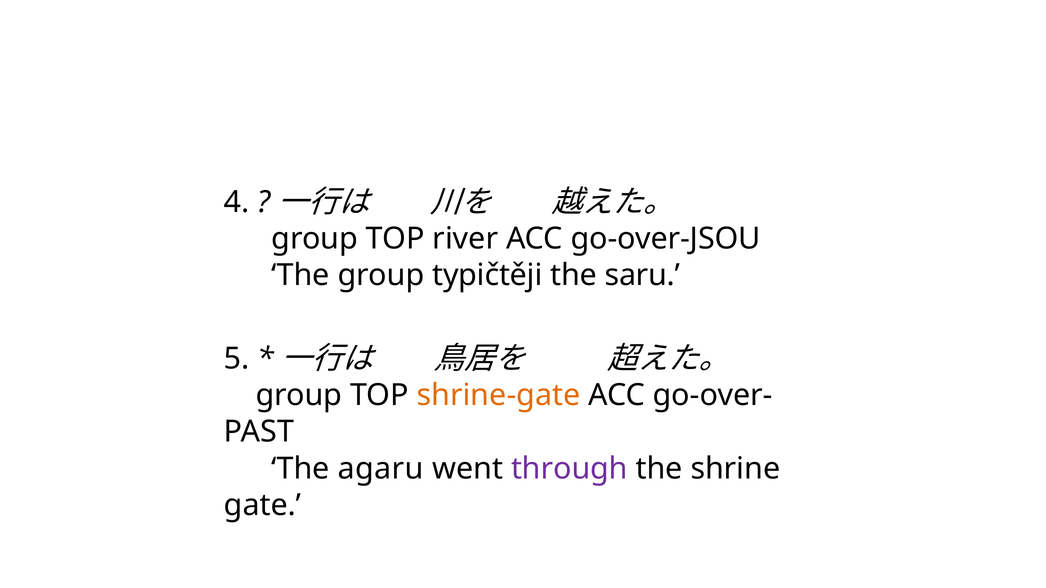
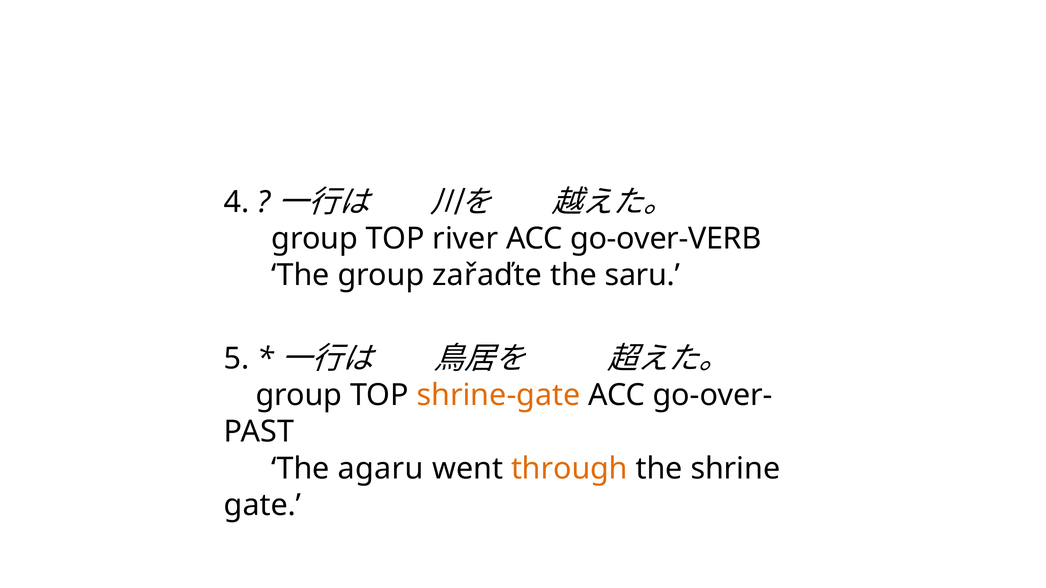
go-over-JSOU: go-over-JSOU -> go-over-VERB (666, 239)
typičtěji: typičtěji -> zařaďte (487, 275)
through colour: purple -> orange (569, 469)
